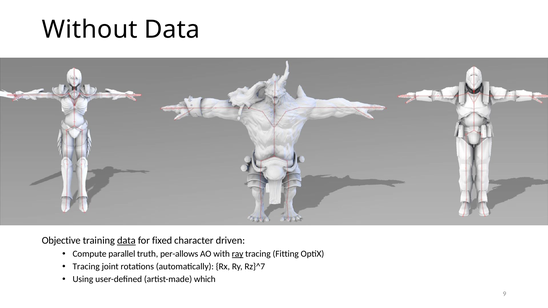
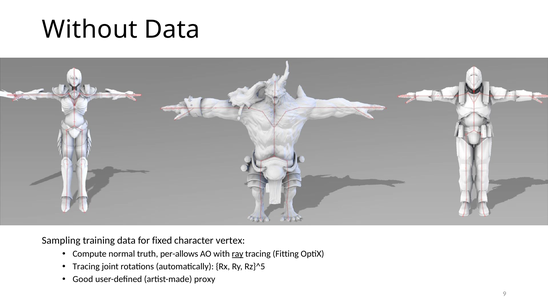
Objective: Objective -> Sampling (61, 241)
data underline: present -> none (126, 241)
driven: driven -> vertex (230, 241)
parallel: parallel -> normal (122, 254)
Rz}^7: Rz}^7 -> Rz}^5 (255, 267)
Using: Using -> Good (83, 279)
which: which -> proxy (205, 279)
